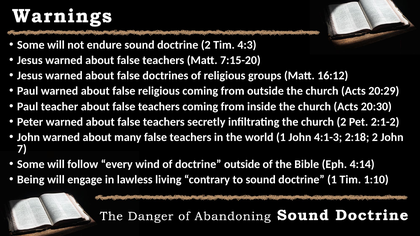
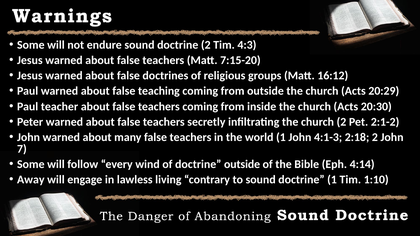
false religious: religious -> teaching (159, 91)
Being: Being -> Away (31, 180)
